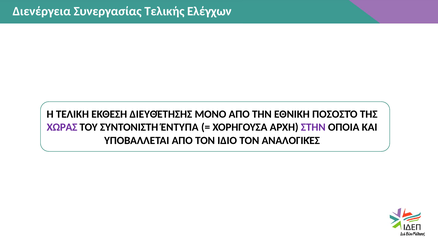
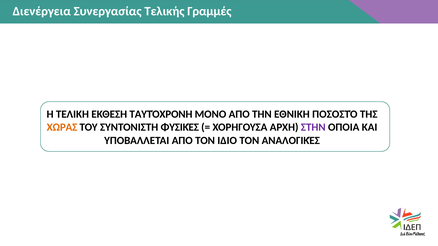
Ελέγχων: Ελέγχων -> Γραμμές (209, 11)
ΔΙΕΥΘΈΤΗΣΗΣ: ΔΙΕΥΘΈΤΗΣΗΣ -> ΤΑΥΤΌΧΡΟΝΗ (161, 114)
ΧΩΡΑΣ colour: purple -> orange (62, 127)
ΈΝΤΥΠΑ: ΈΝΤΥΠΑ -> ΦΥΣΙΚΈΣ (180, 127)
